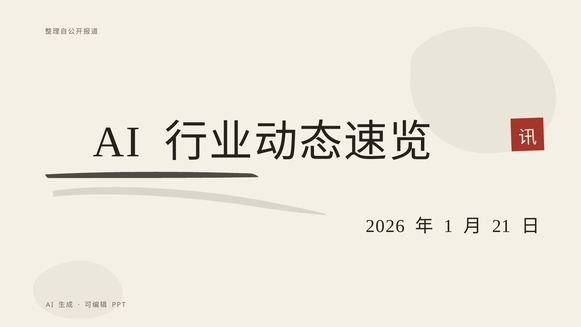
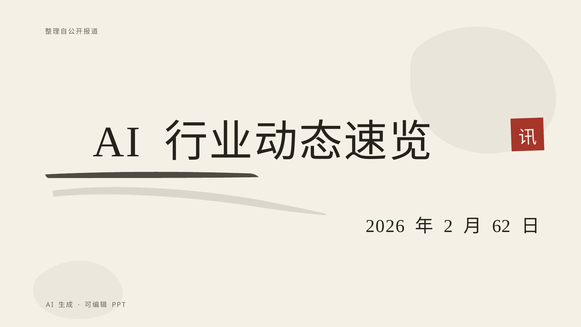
1: 1 -> 2 (448, 226)
21: 21 -> 62 (501, 226)
